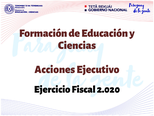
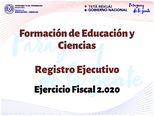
Acciones: Acciones -> Registro (55, 69)
